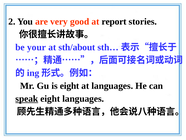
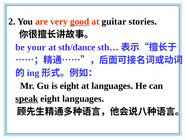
good underline: none -> present (80, 21)
report: report -> guitar (114, 21)
sth/about: sth/about -> sth/dance (77, 47)
